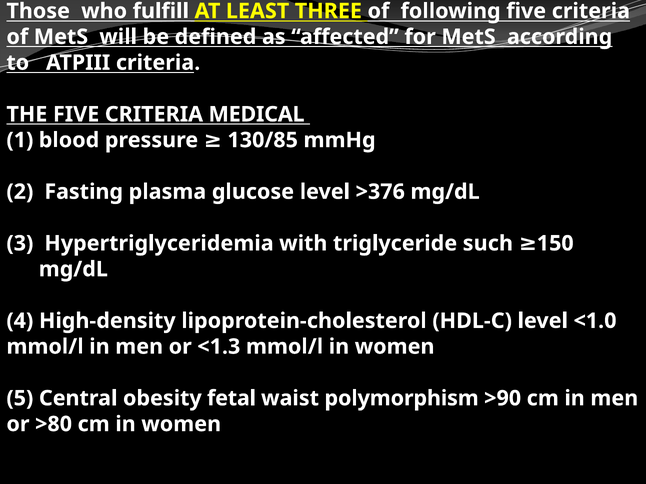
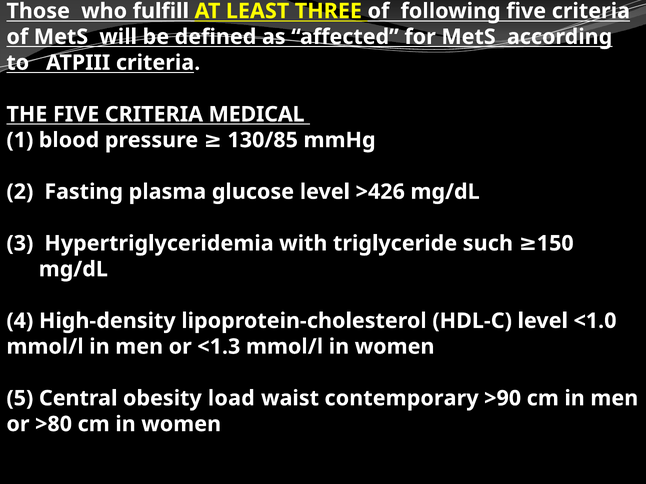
>376: >376 -> >426 (380, 192)
fetal: fetal -> load (231, 399)
polymorphism: polymorphism -> contemporary (402, 399)
